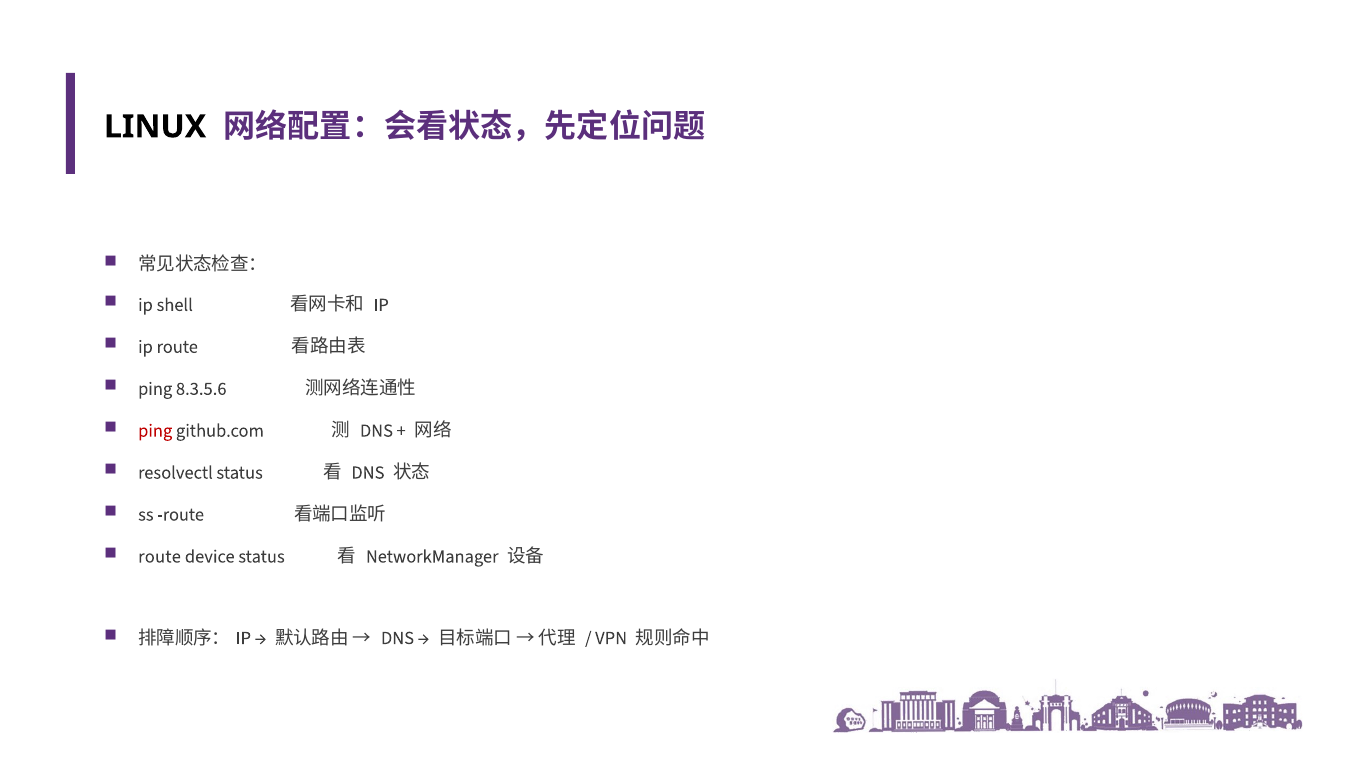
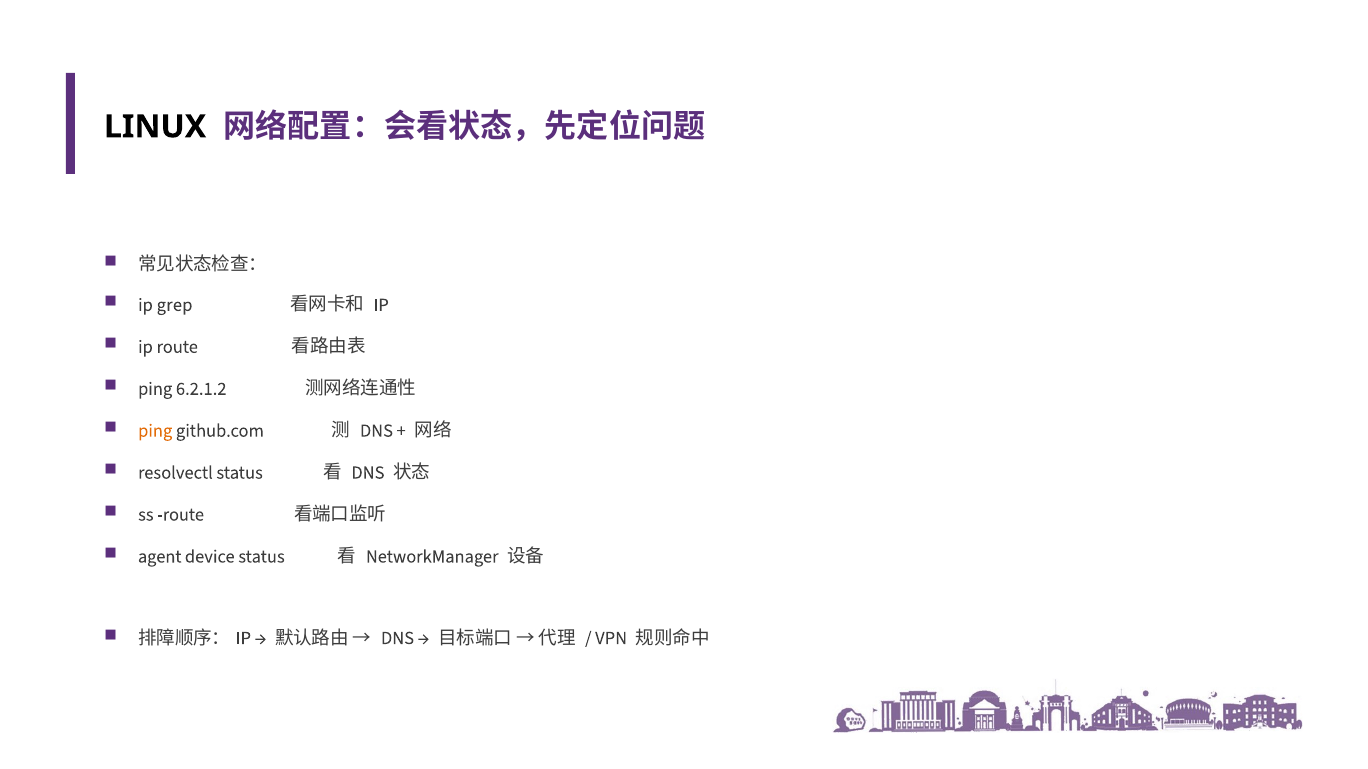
shell: shell -> grep (175, 305)
8.3.5.6: 8.3.5.6 -> 6.2.1.2 (201, 389)
ping colour: red -> orange (155, 431)
route: route -> agent (160, 557)
